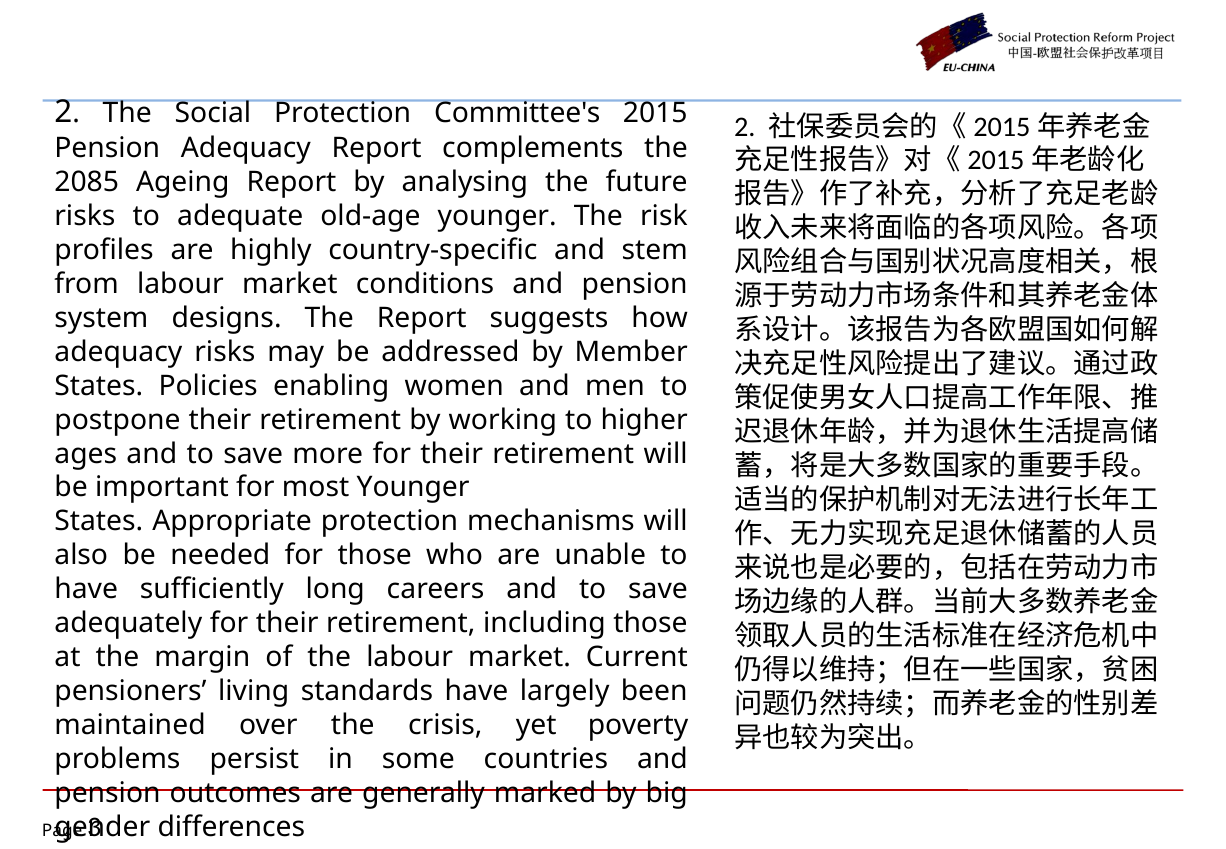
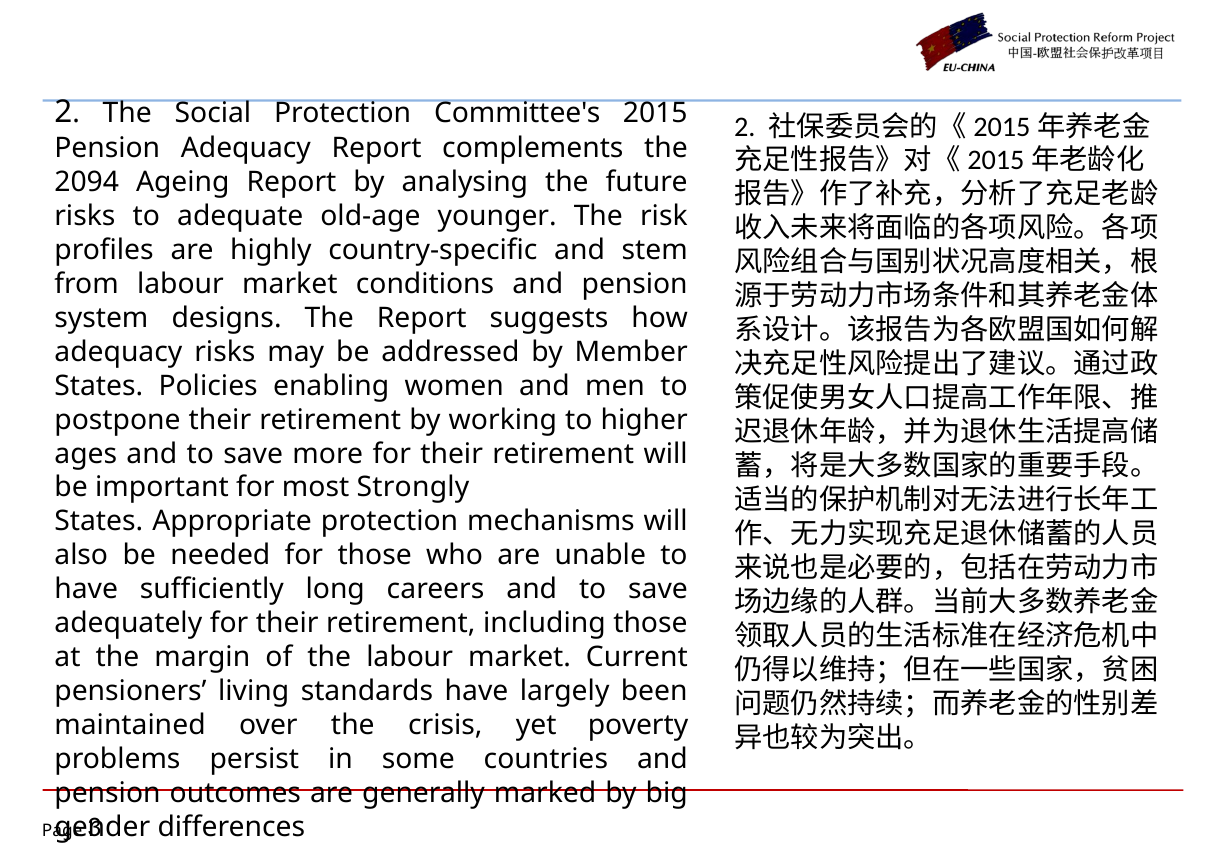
2085: 2085 -> 2094 (87, 182)
most Younger: Younger -> Strongly (413, 487)
